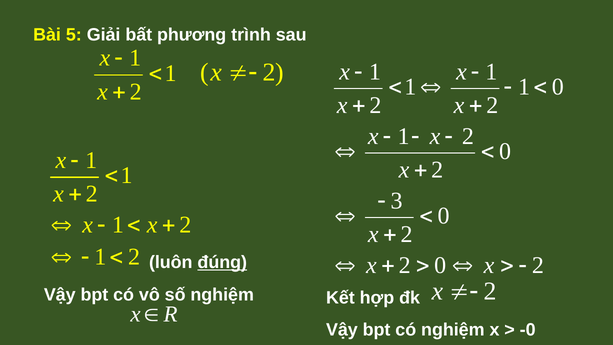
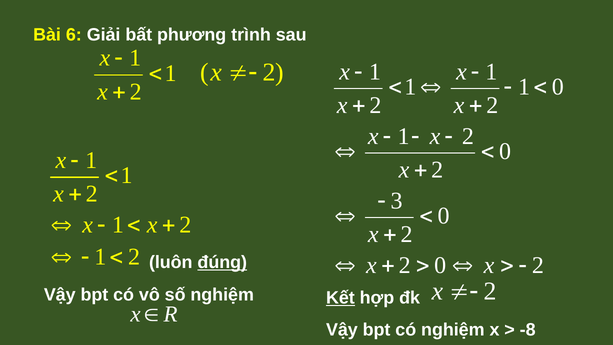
5: 5 -> 6 (74, 35)
Kết underline: none -> present (340, 298)
-0: -0 -> -8 (528, 330)
